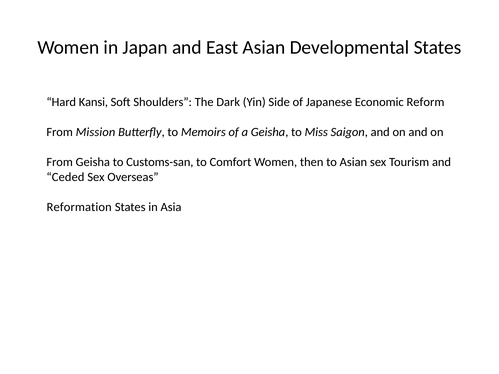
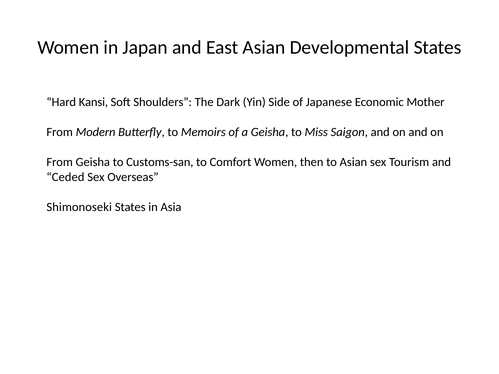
Reform: Reform -> Mother (426, 102)
Mission: Mission -> Modern (96, 132)
Reformation: Reformation -> Shimonoseki (79, 207)
